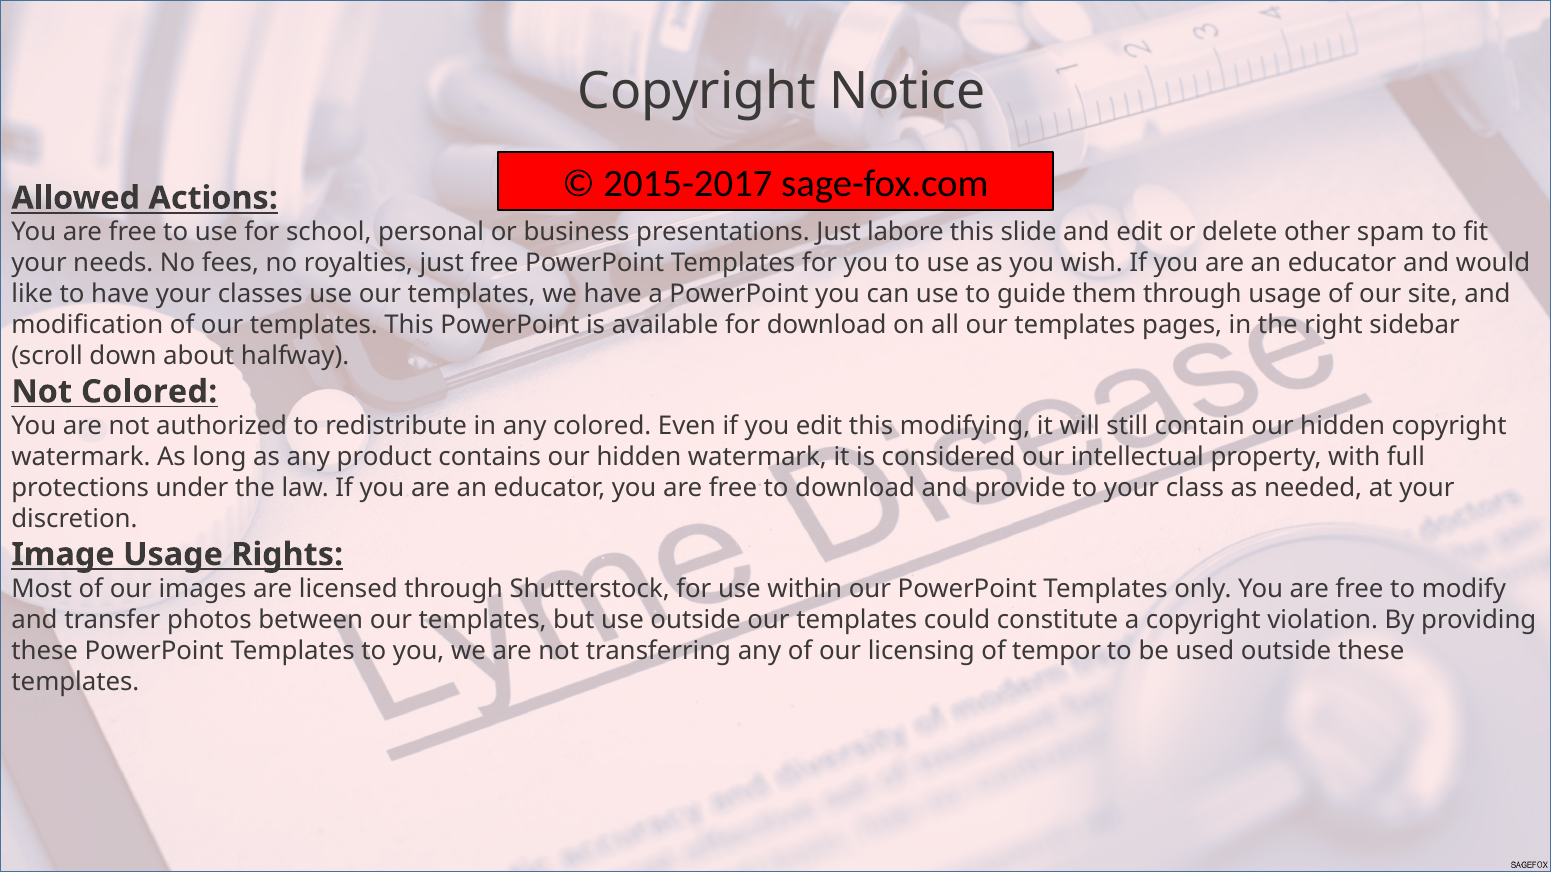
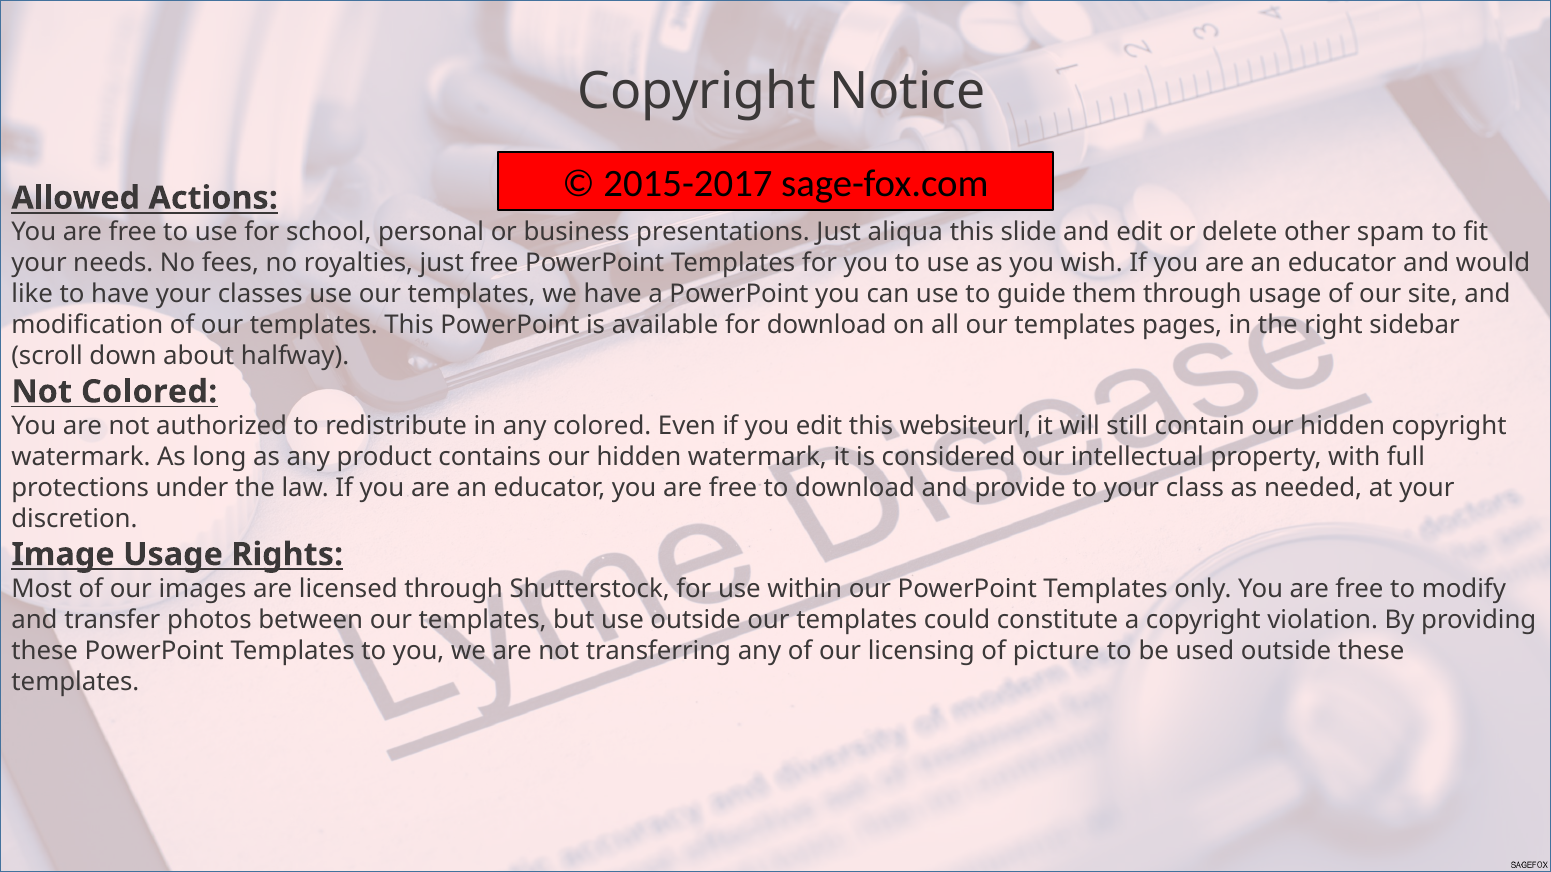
labore: labore -> aliqua (905, 233)
modifying: modifying -> websiteurl (965, 426)
tempor: tempor -> picture (1056, 651)
